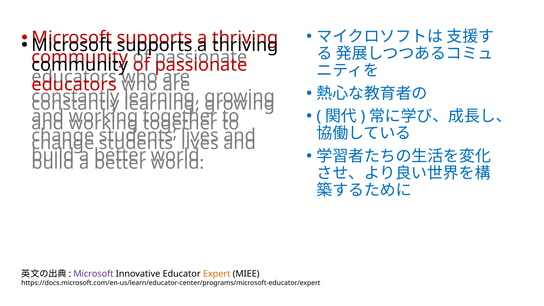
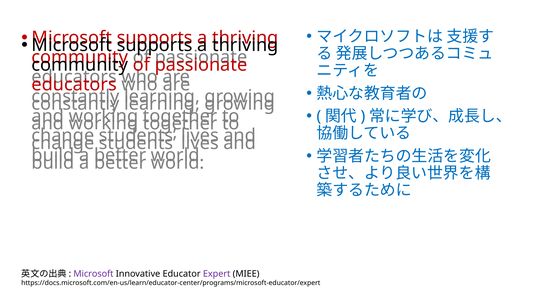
Expert colour: orange -> purple (217, 274)
